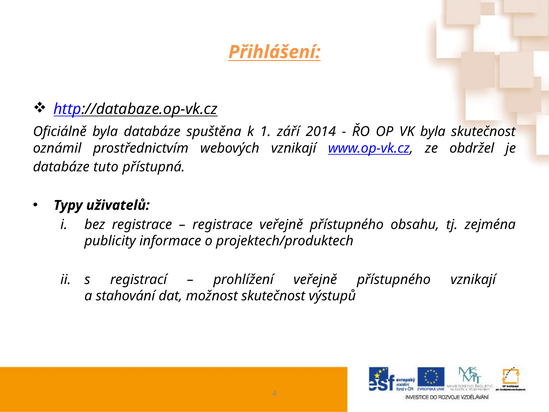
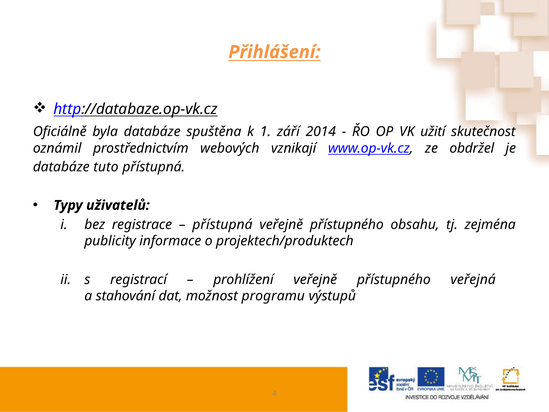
VK byla: byla -> užití (433, 132)
registrace: registrace -> přístupná (222, 224)
přístupného vznikají: vznikají -> veřejná (473, 279)
možnost skutečnost: skutečnost -> programu (273, 296)
